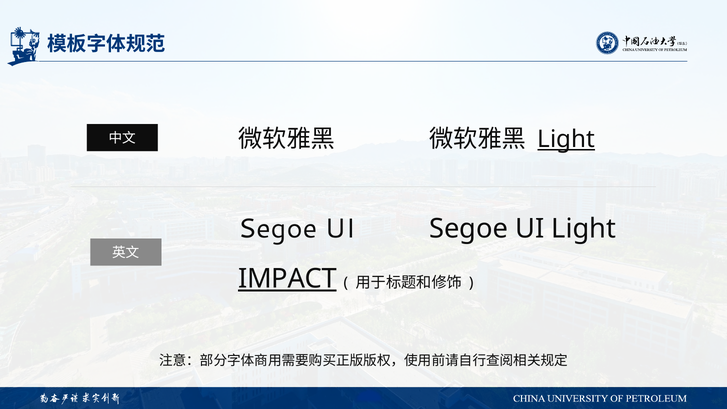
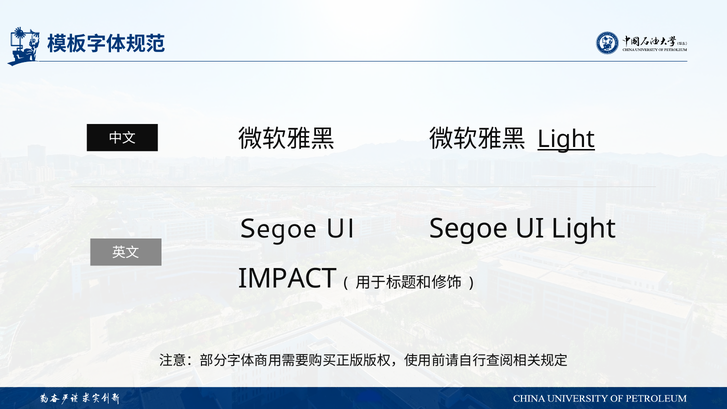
IMPACT underline: present -> none (287, 279)
